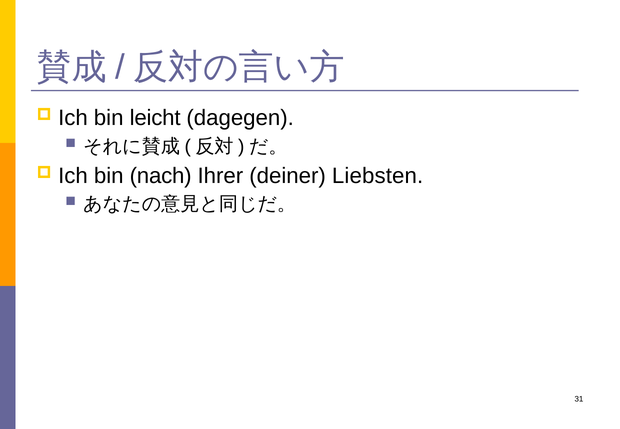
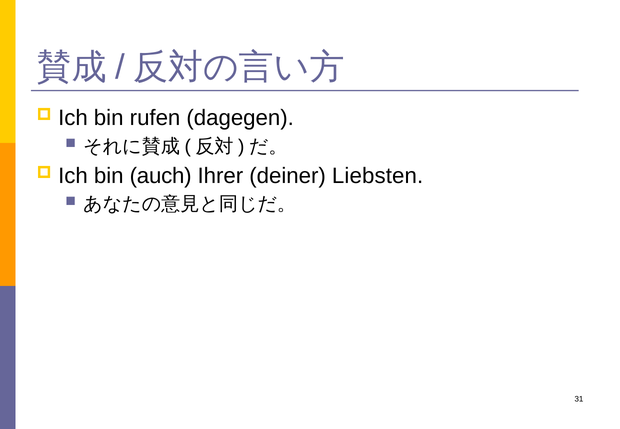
leicht: leicht -> rufen (155, 118)
nach: nach -> auch (161, 176)
